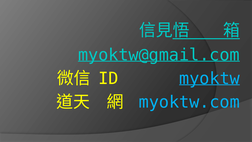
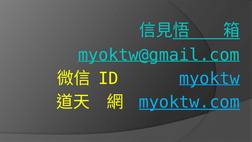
myoktw.com underline: none -> present (189, 102)
